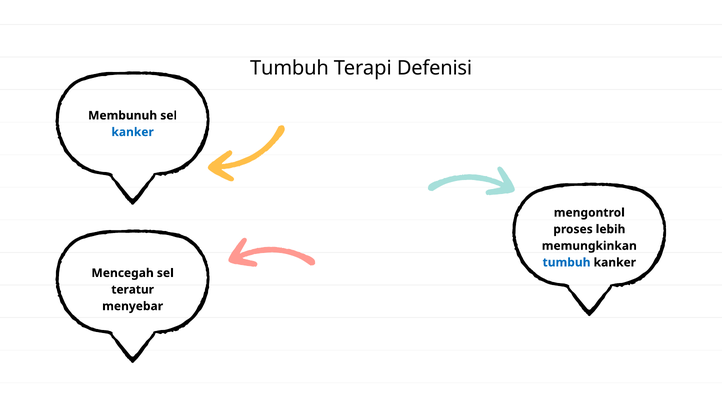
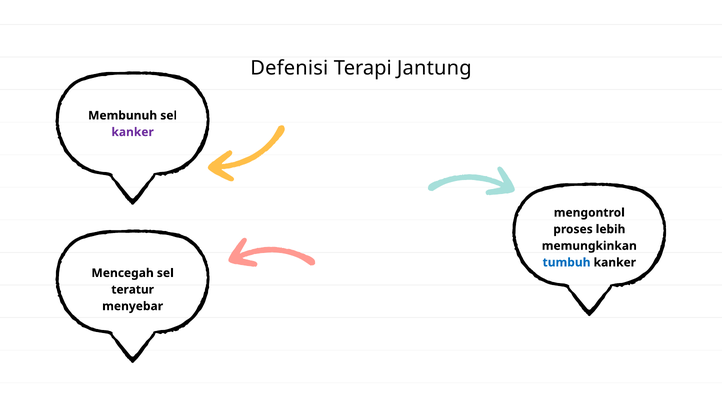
Tumbuh: Tumbuh -> Defenisi (289, 68)
Defenisi: Defenisi -> Jantung (434, 68)
kanker colour: blue -> purple (133, 132)
